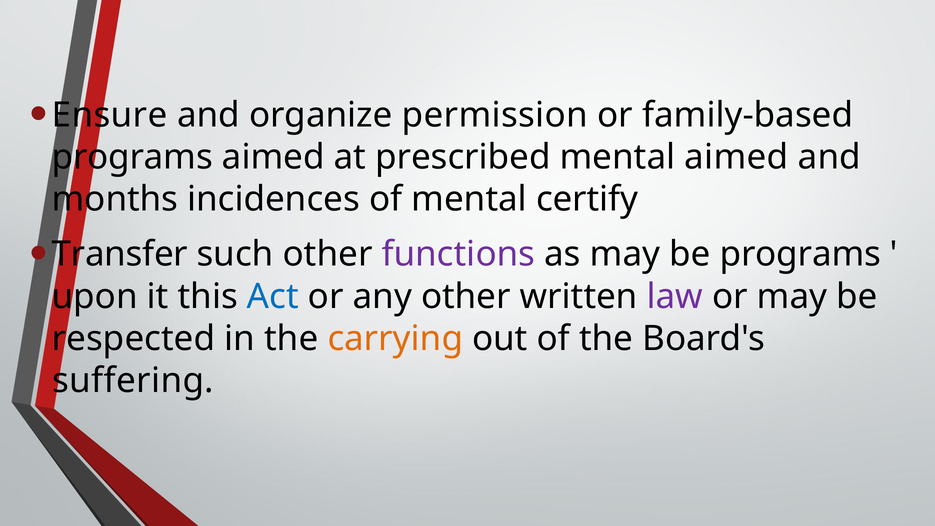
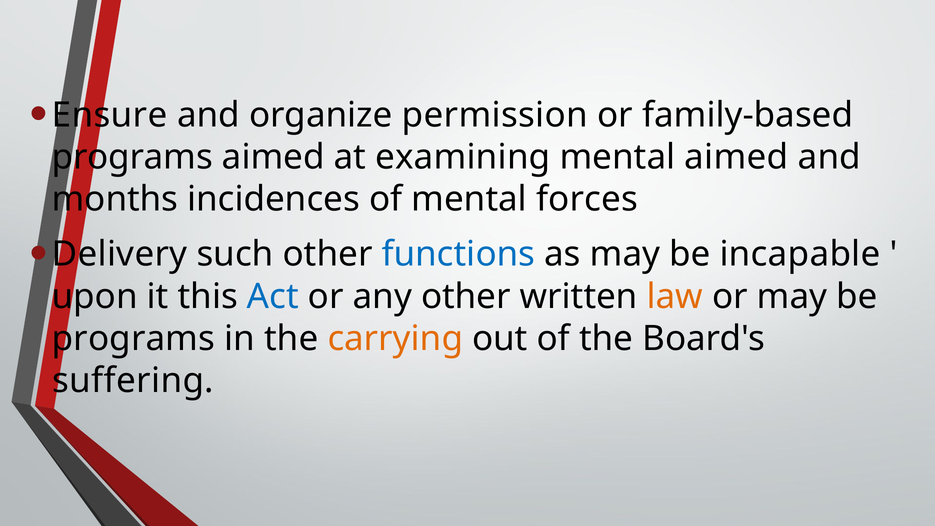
prescribed: prescribed -> examining (463, 157)
certify: certify -> forces (587, 199)
Transfer: Transfer -> Delivery (120, 254)
functions colour: purple -> blue (458, 254)
be programs: programs -> incapable (800, 254)
law colour: purple -> orange (675, 296)
respected: respected -> programs (133, 338)
